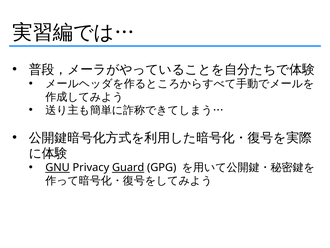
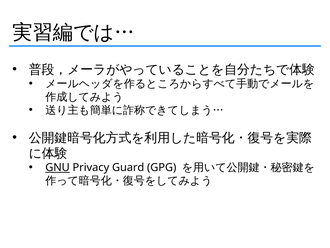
Guard underline: present -> none (128, 167)
